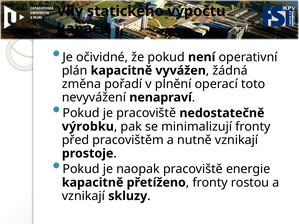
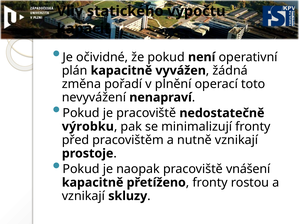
energie: energie -> vnášení (248, 169)
